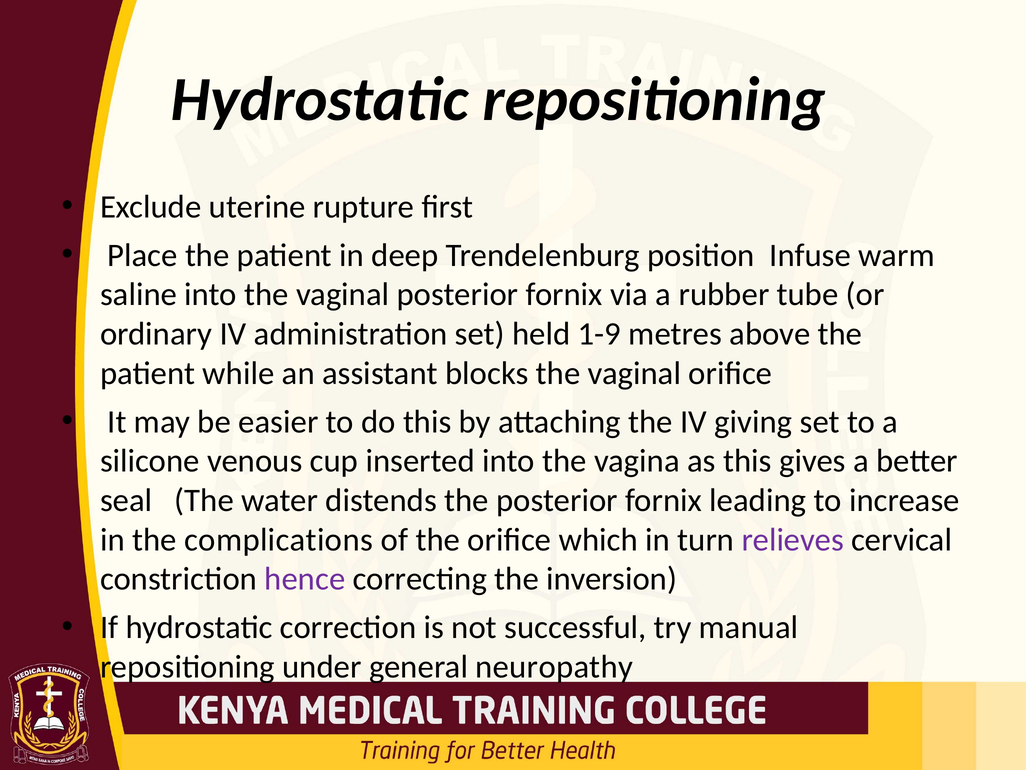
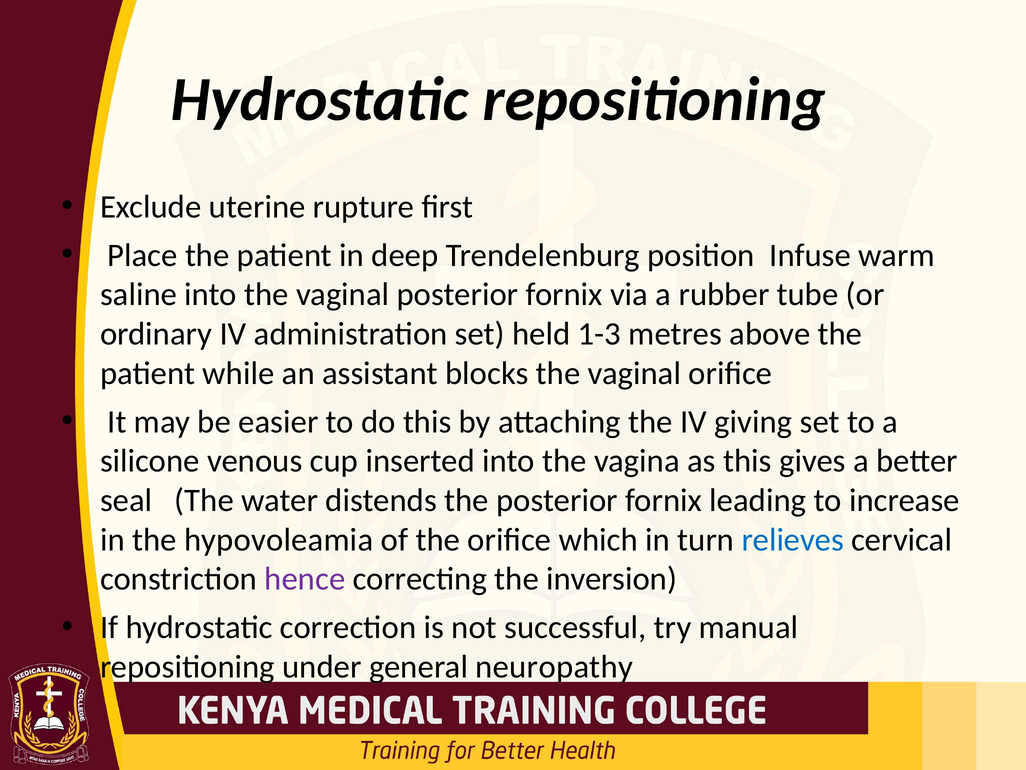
1-9: 1-9 -> 1-3 (599, 334)
complications: complications -> hypovoleamia (279, 539)
relieves colour: purple -> blue (793, 539)
